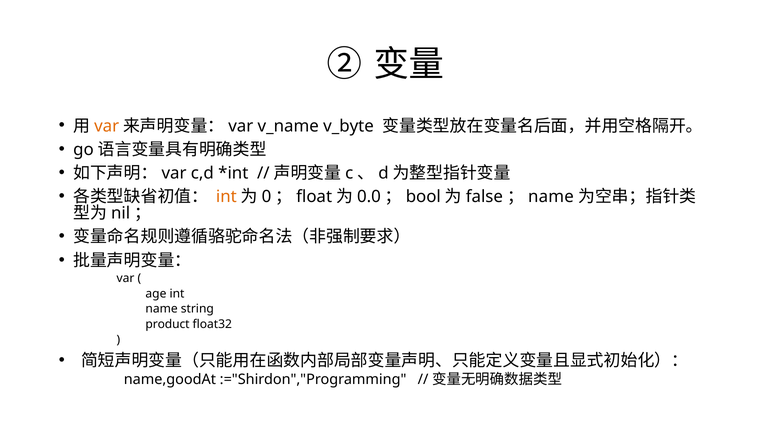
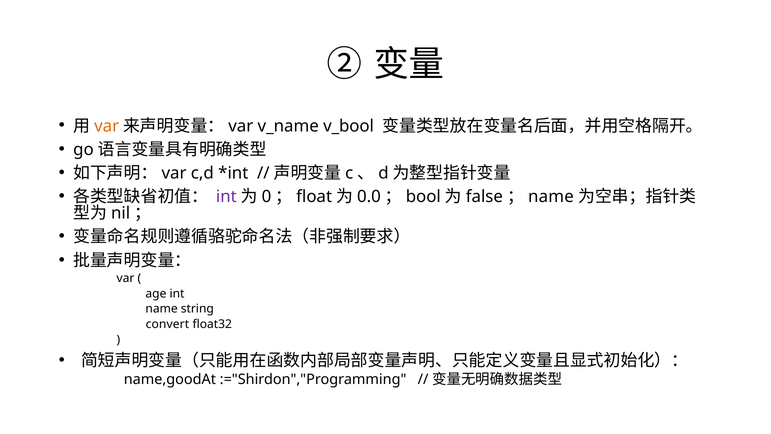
v_byte: v_byte -> v_bool (349, 126)
int colour: orange -> purple (226, 197)
product: product -> convert (167, 324)
